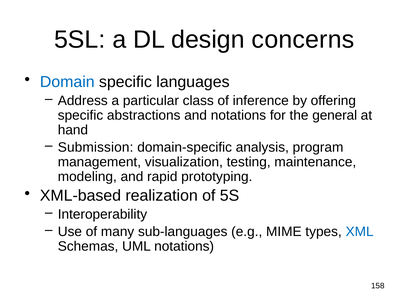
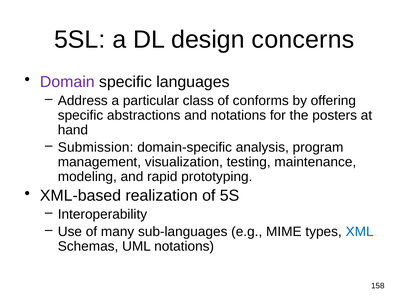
Domain colour: blue -> purple (67, 82)
inference: inference -> conforms (261, 101)
general: general -> posters (335, 116)
